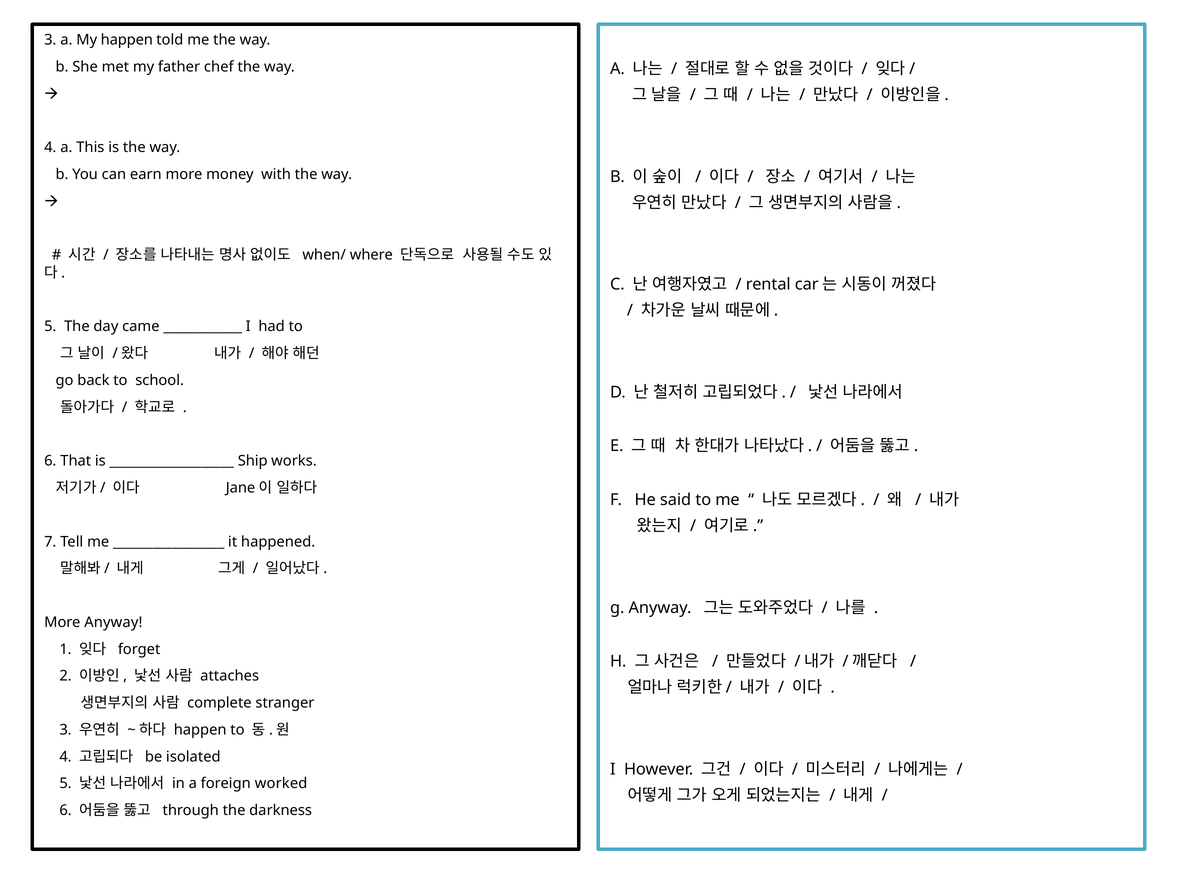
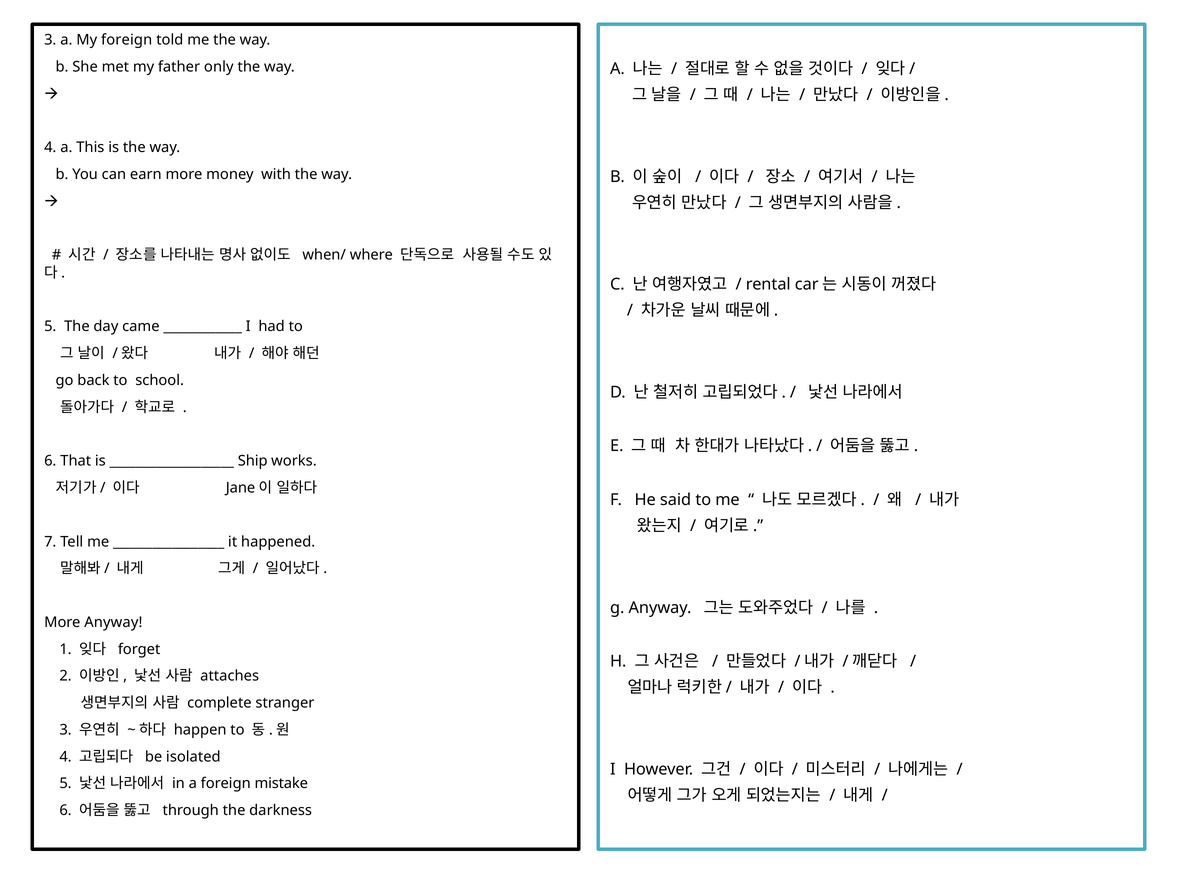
My happen: happen -> foreign (127, 40)
chef: chef -> only (219, 67)
worked: worked -> mistake (281, 783)
